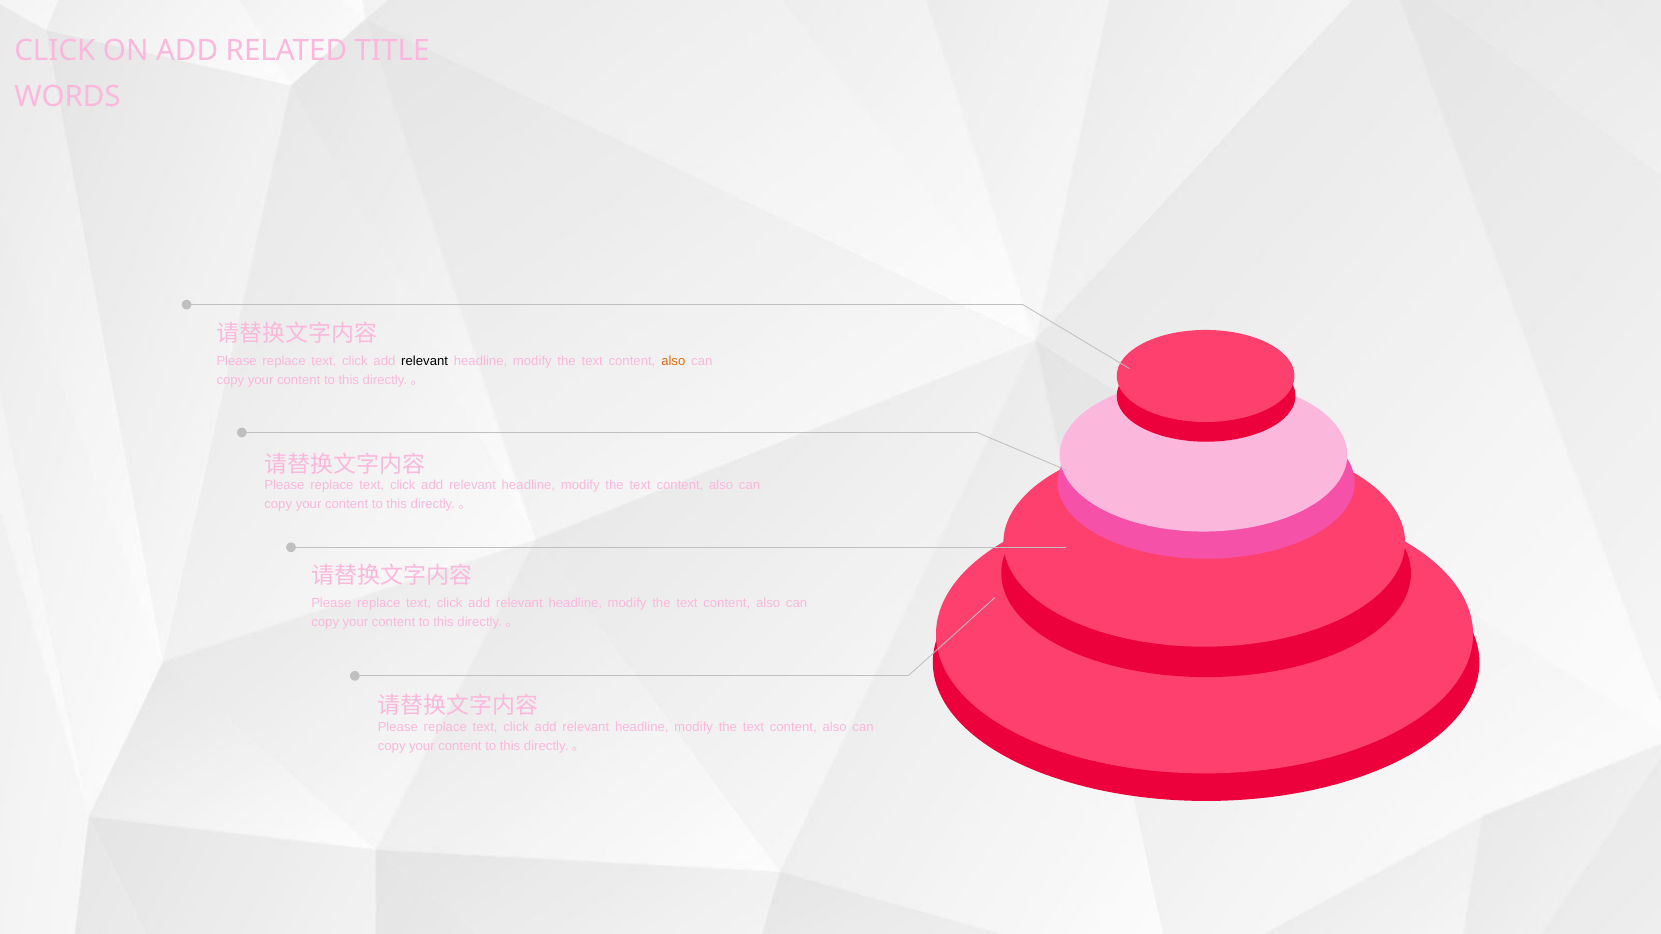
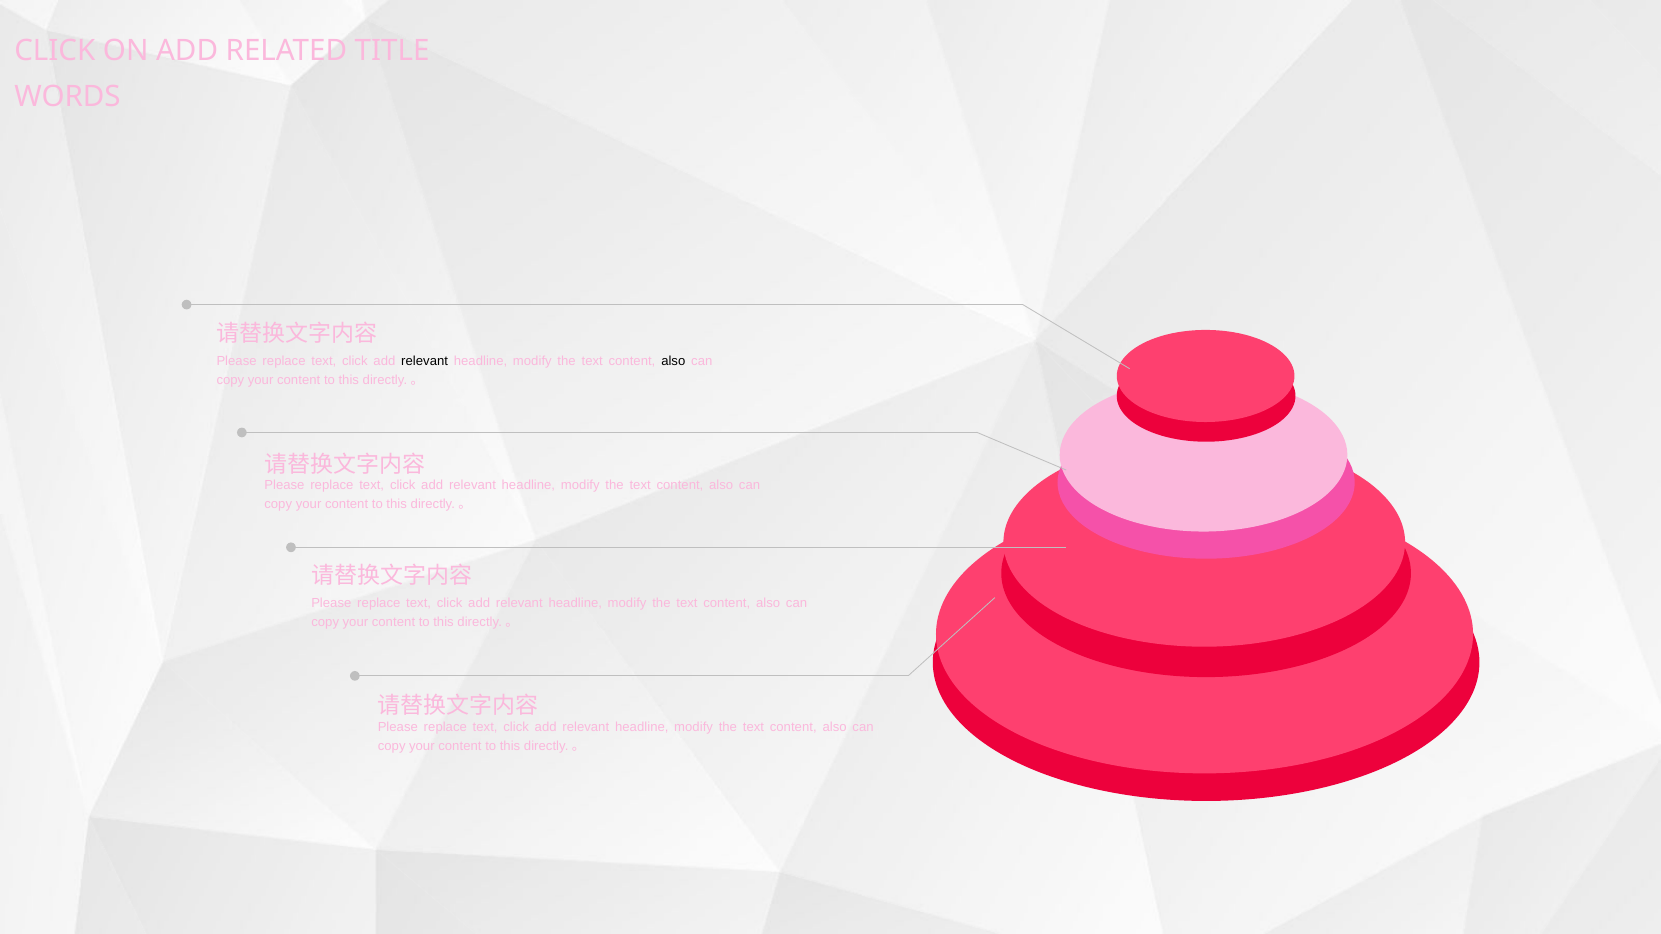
also colour: orange -> black (673, 362)
